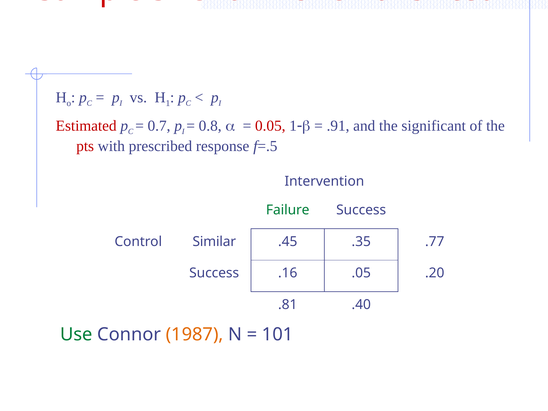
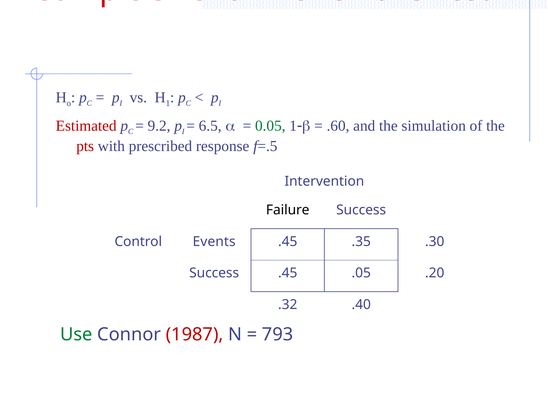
0.7: 0.7 -> 9.2 (159, 126)
0.8: 0.8 -> 6.5 (210, 126)
0.05 colour: red -> green (270, 126)
.91: .91 -> .60 (338, 126)
significant: significant -> simulation (434, 126)
Failure colour: green -> black (288, 210)
Similar: Similar -> Events (214, 242)
.77: .77 -> .30 (435, 242)
Success .16: .16 -> .45 (288, 273)
.81: .81 -> .32 (288, 305)
1987 colour: orange -> red (195, 335)
101: 101 -> 793 (278, 335)
